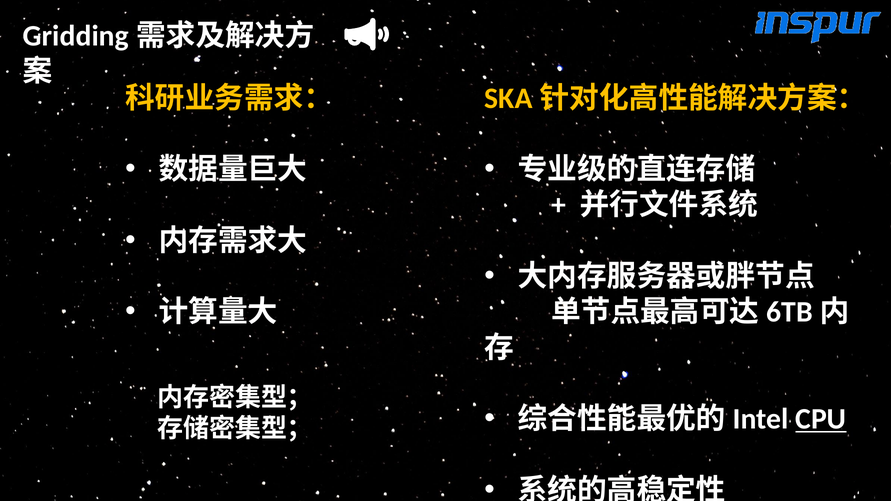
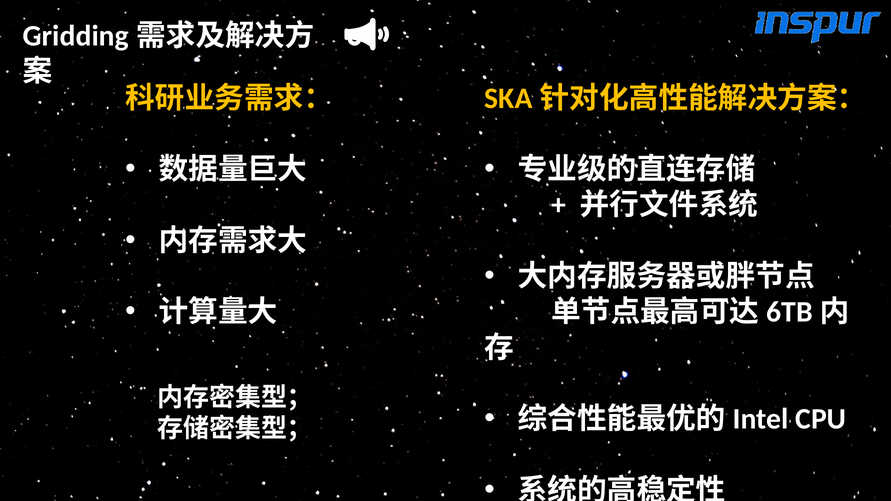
CPU underline: present -> none (821, 419)
